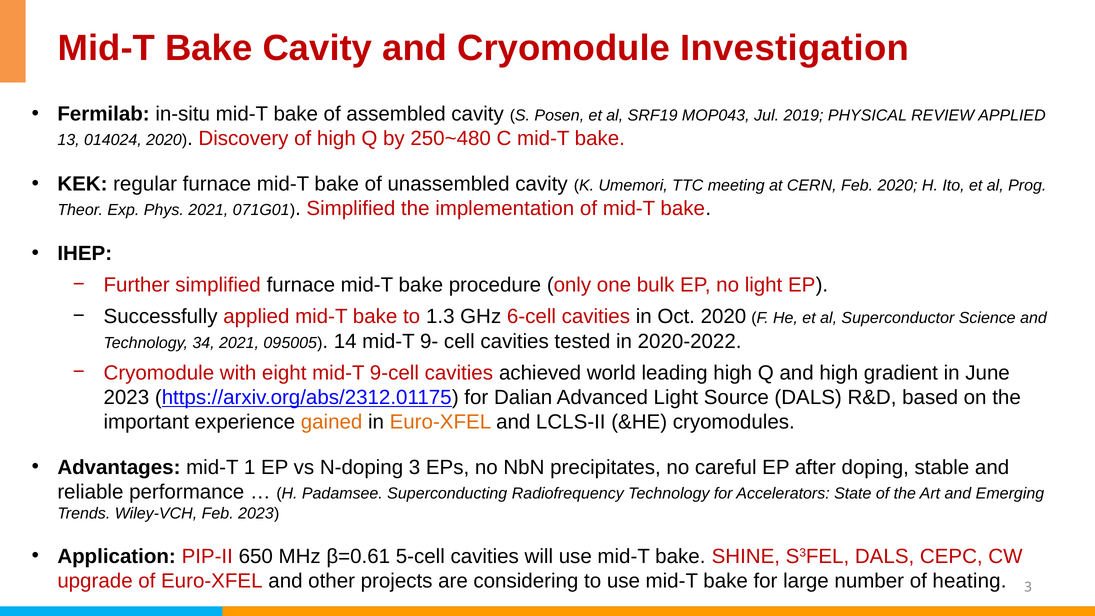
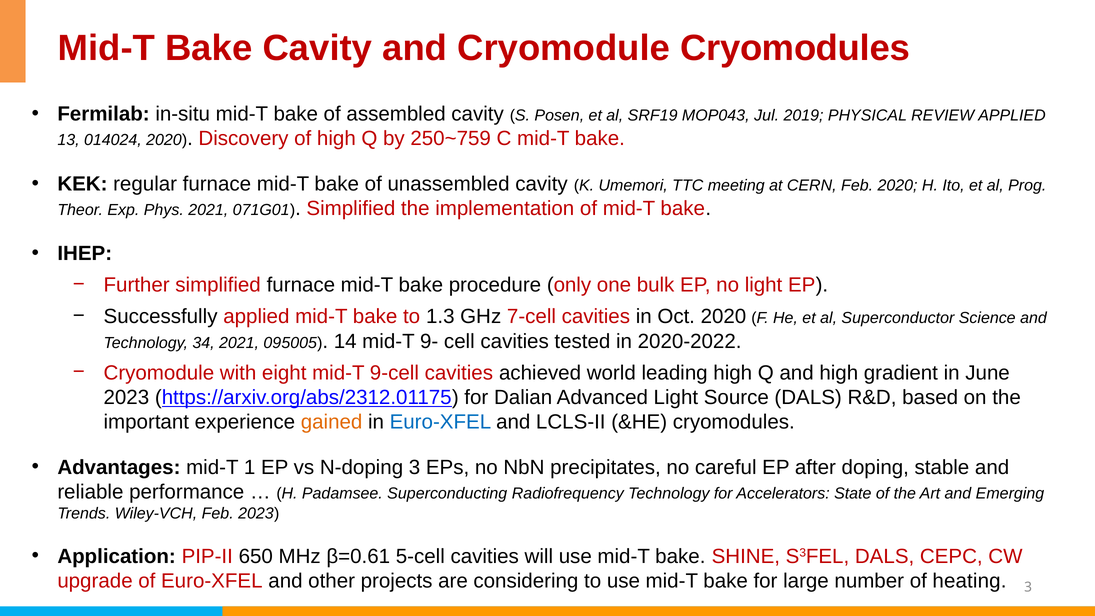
Cryomodule Investigation: Investigation -> Cryomodules (795, 48)
250~480: 250~480 -> 250~759 (451, 139)
6-cell: 6-cell -> 7-cell (531, 317)
Euro-XFEL colour: orange -> blue (440, 422)
